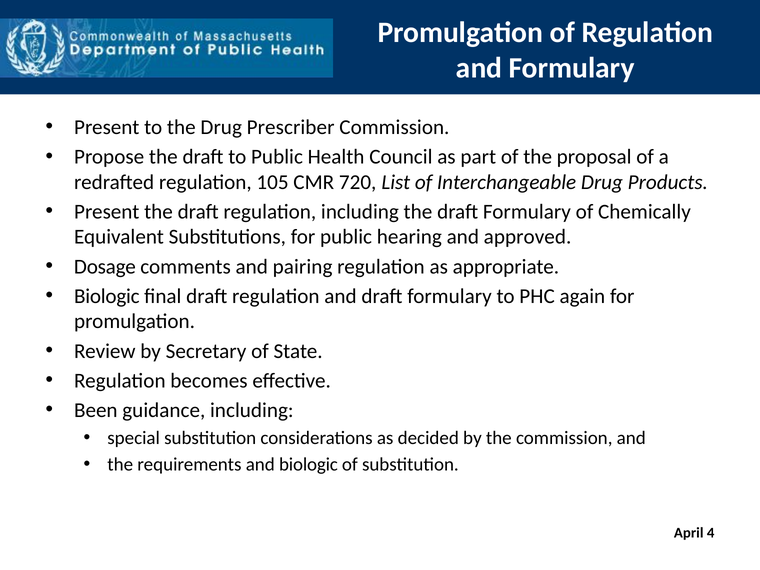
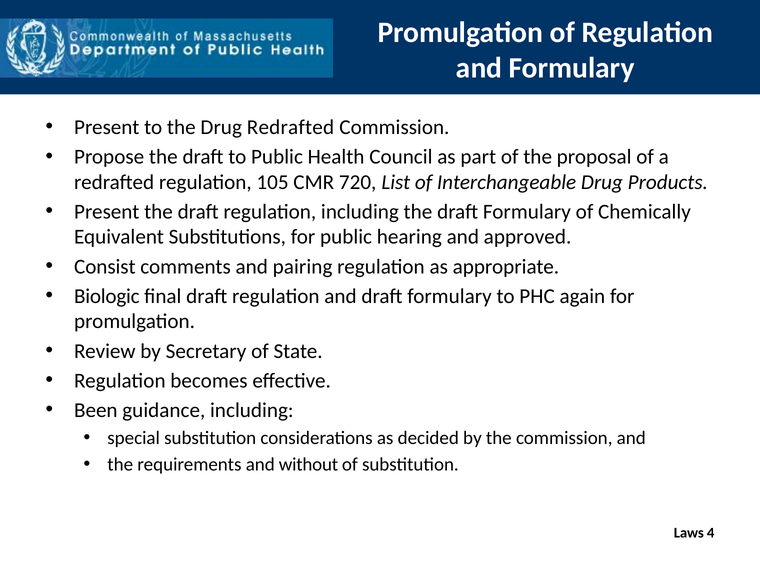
Drug Prescriber: Prescriber -> Redrafted (291, 127)
Dosage: Dosage -> Consist (105, 267)
and biologic: biologic -> without (308, 464)
April: April -> Laws (689, 533)
